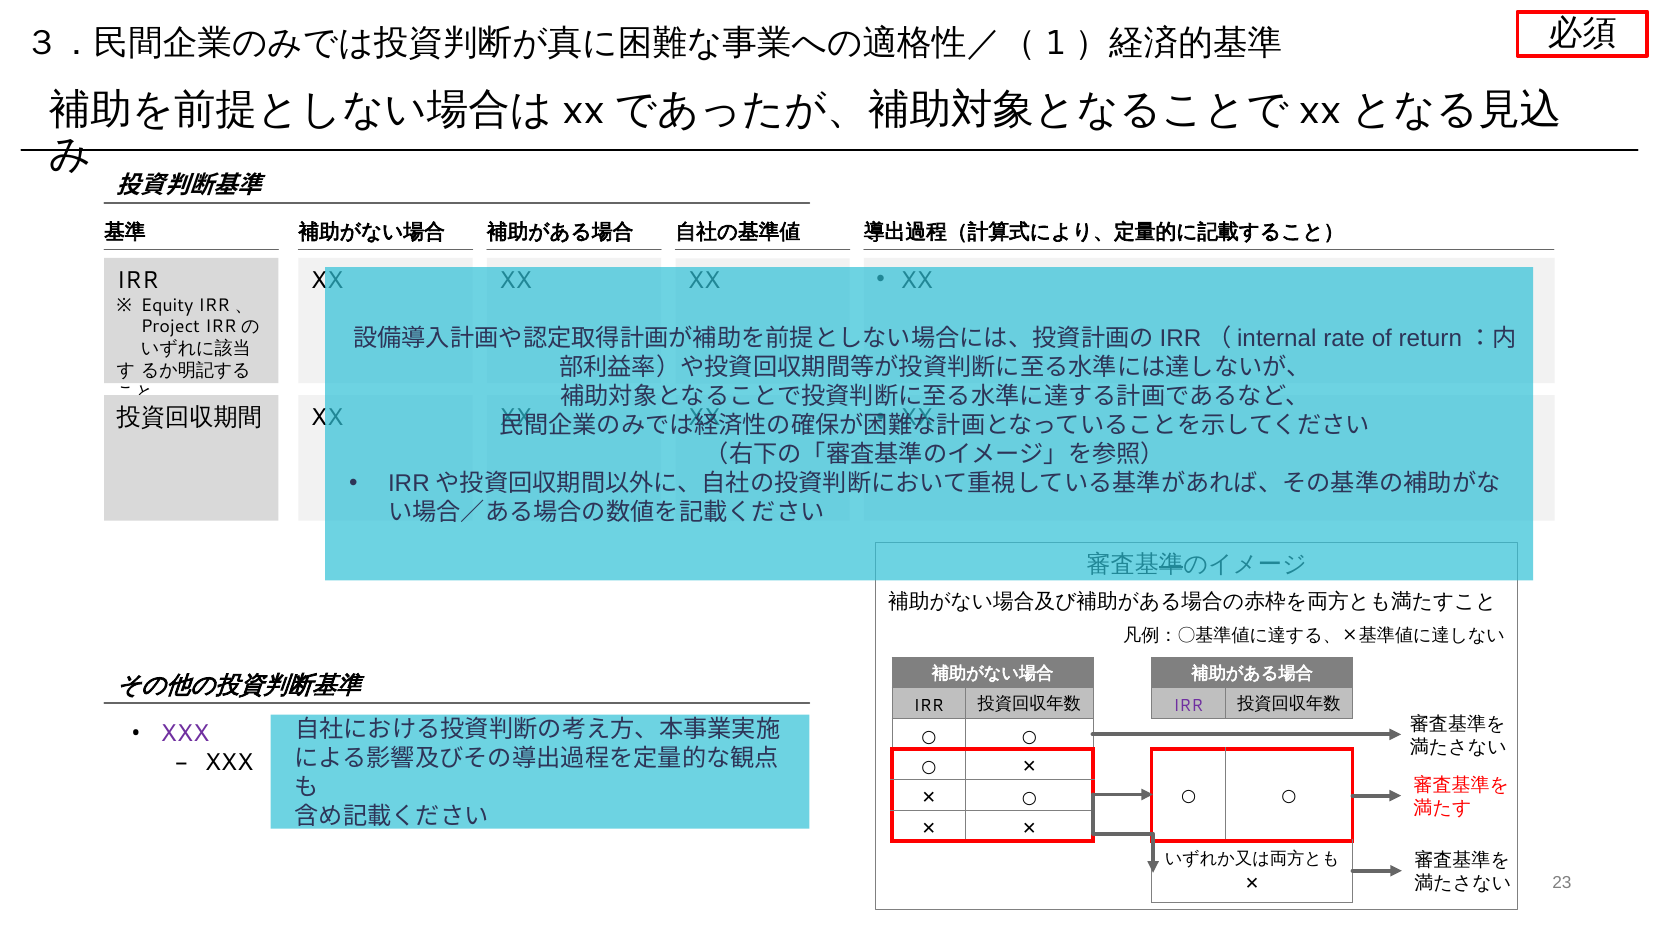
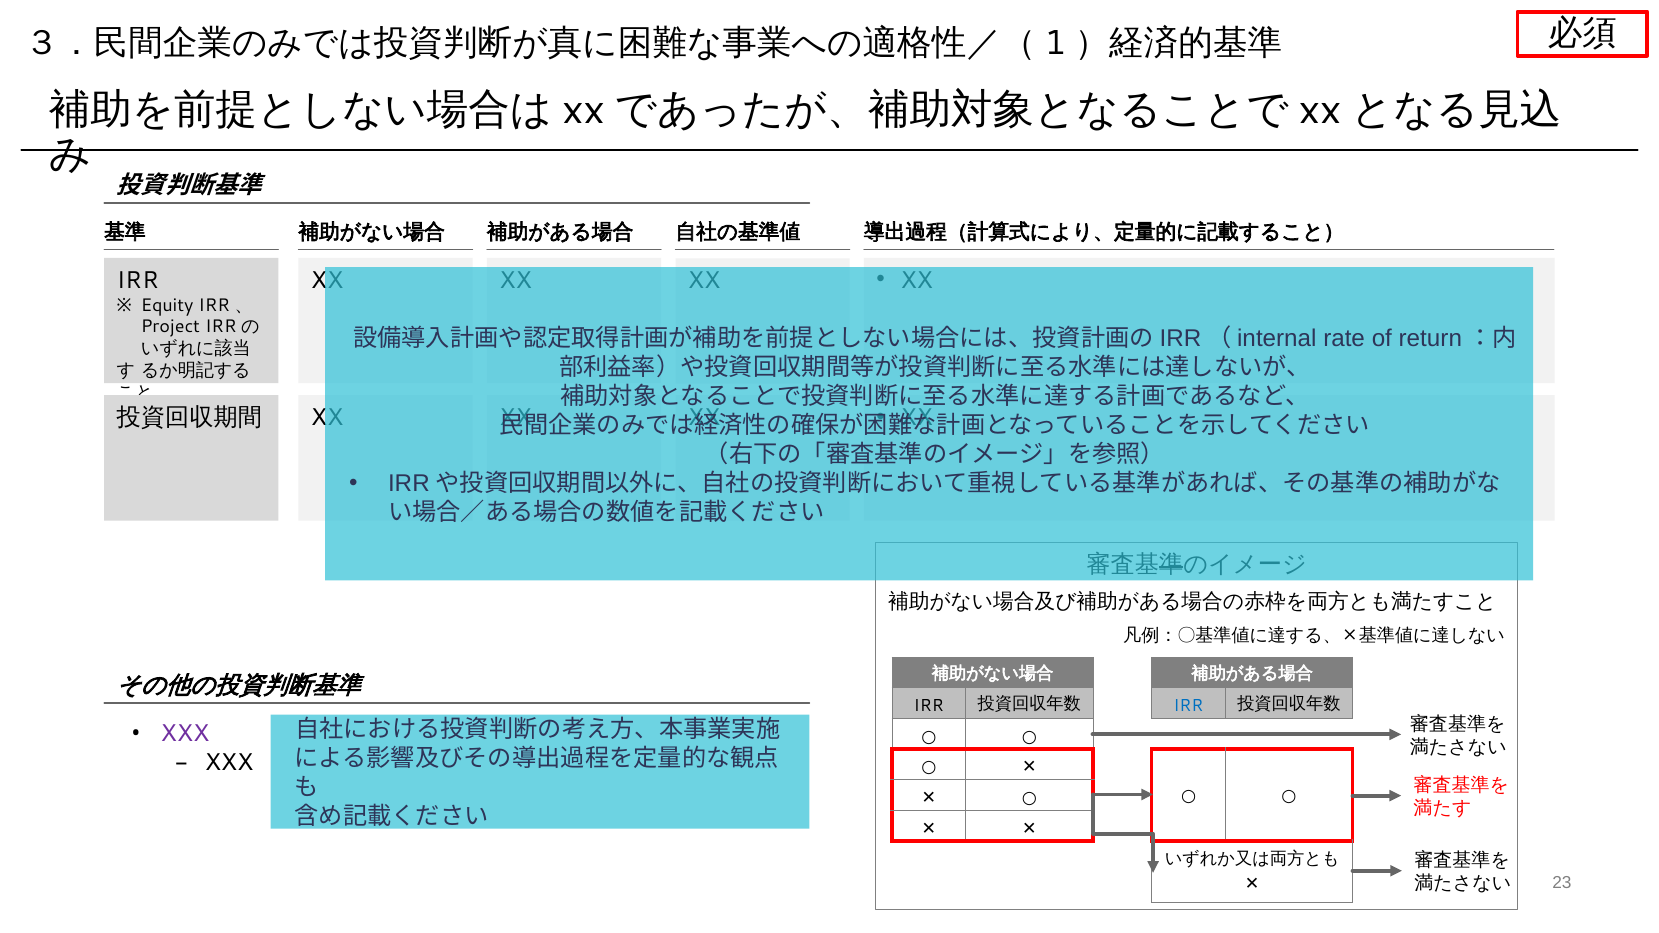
IRR colour: purple -> blue (1188, 706)
